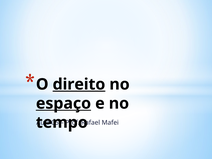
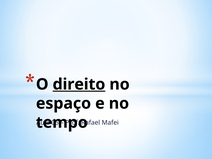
espaço underline: present -> none (63, 103)
